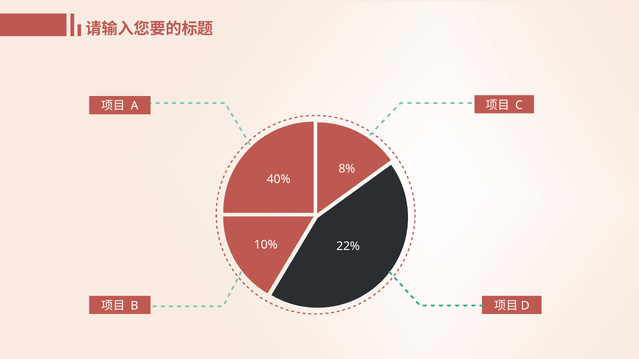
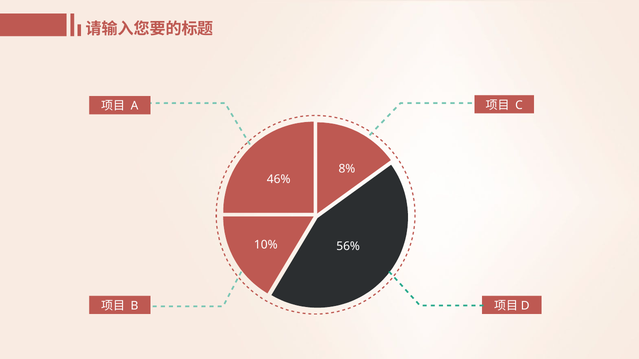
40%: 40% -> 46% (279, 179)
22%: 22% -> 56% (348, 247)
